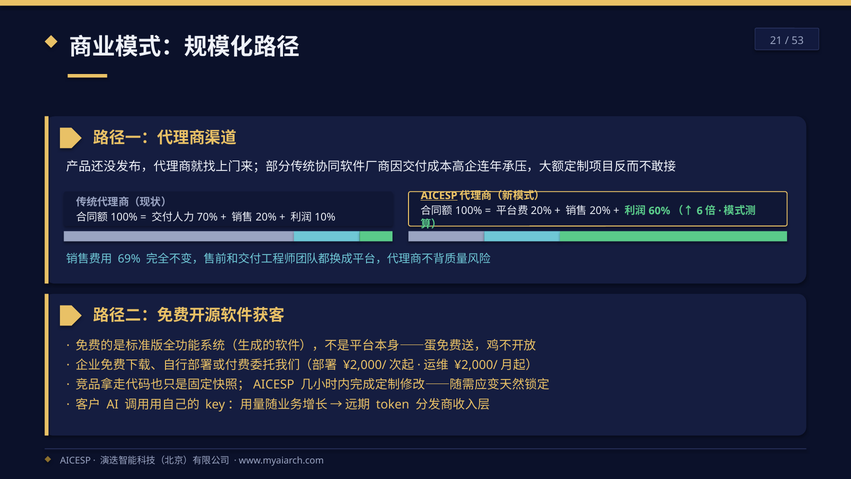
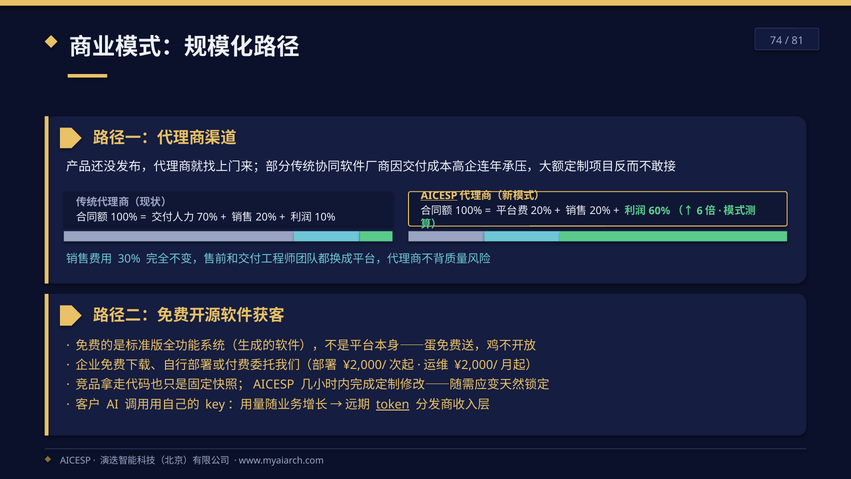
21: 21 -> 74 (776, 41)
53: 53 -> 81 (798, 41)
69%: 69% -> 30% (129, 259)
token underline: none -> present (393, 404)
